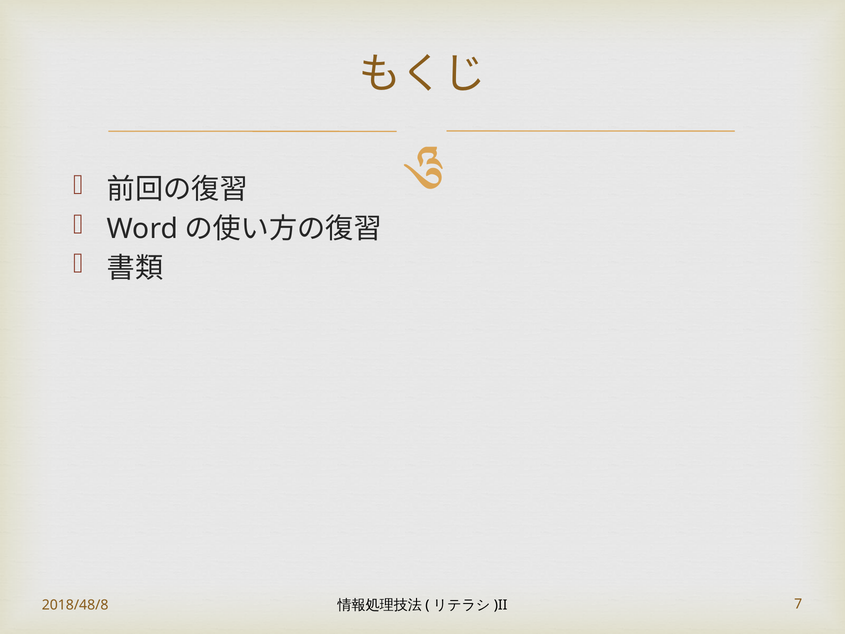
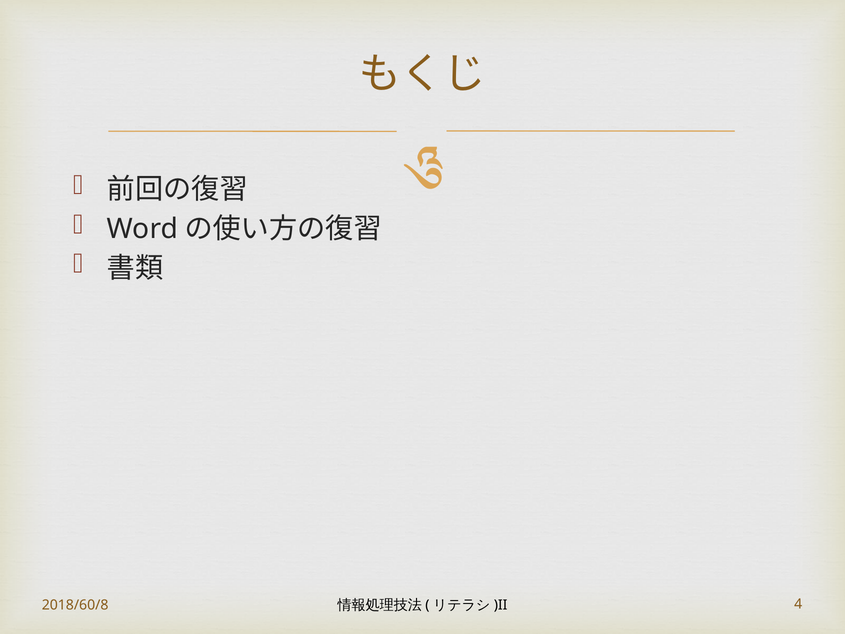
2018/48/8: 2018/48/8 -> 2018/60/8 (75, 605)
7: 7 -> 4 (798, 604)
